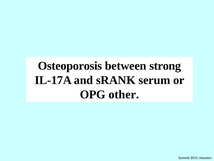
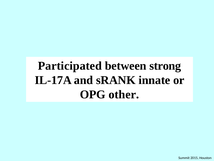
Osteoporosis: Osteoporosis -> Participated (70, 66)
serum: serum -> innate (154, 80)
